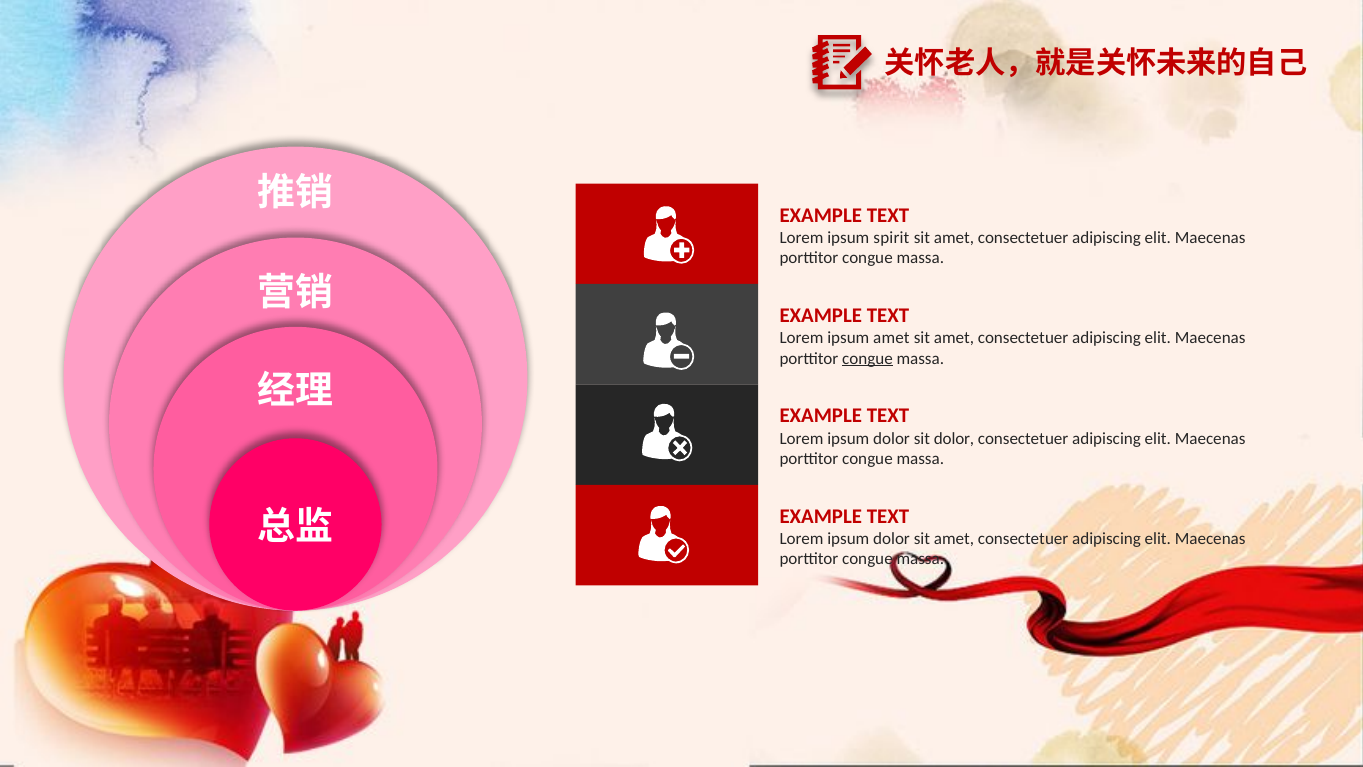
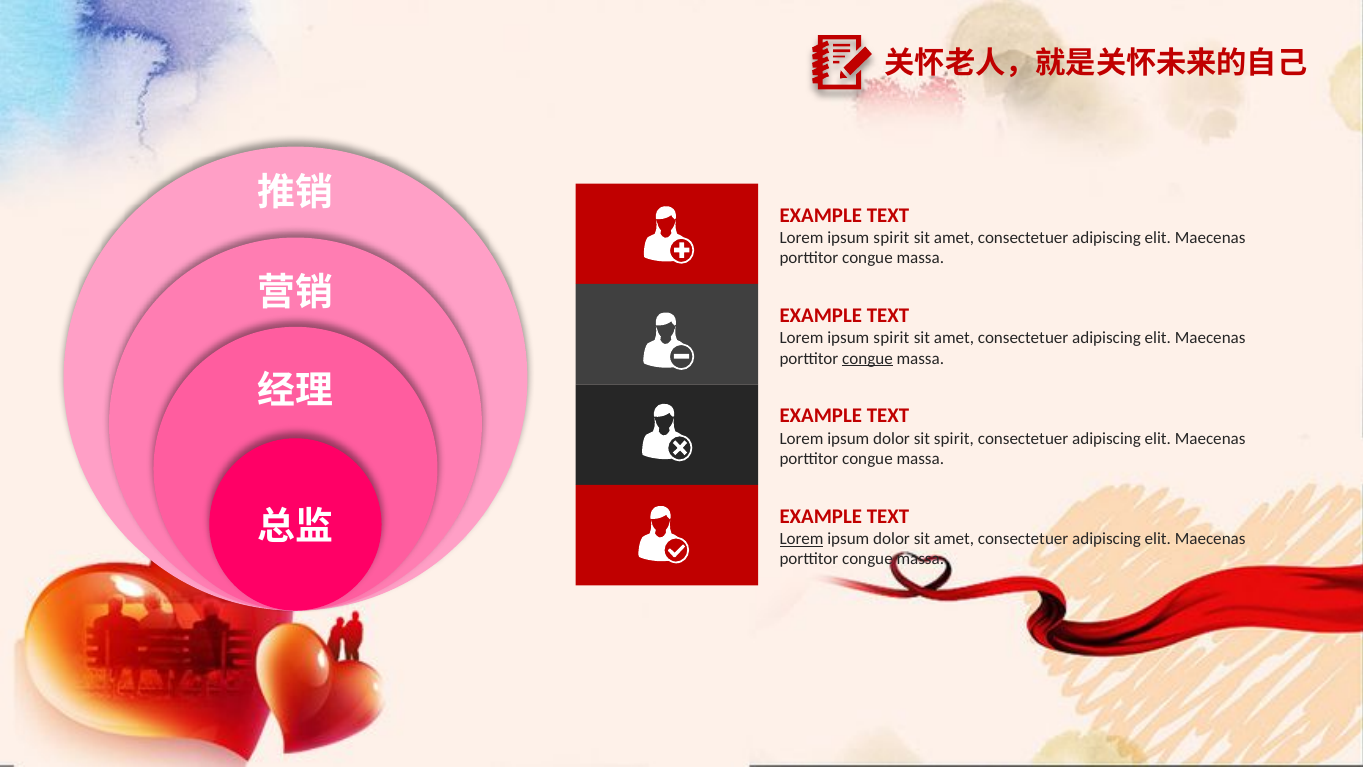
amet: amet -> spirit (891, 338)
sit dolor: dolor -> spirit (954, 438)
Lorem underline: none -> present (802, 539)
